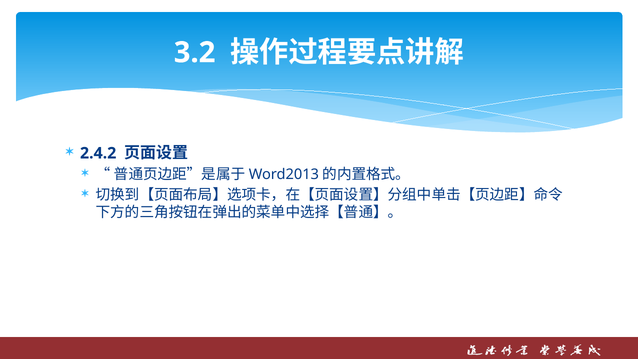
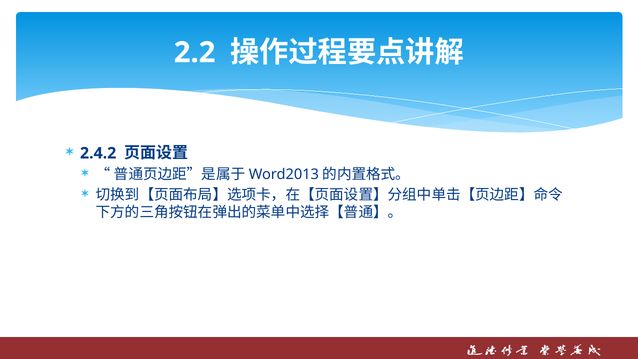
3.2: 3.2 -> 2.2 (195, 53)
